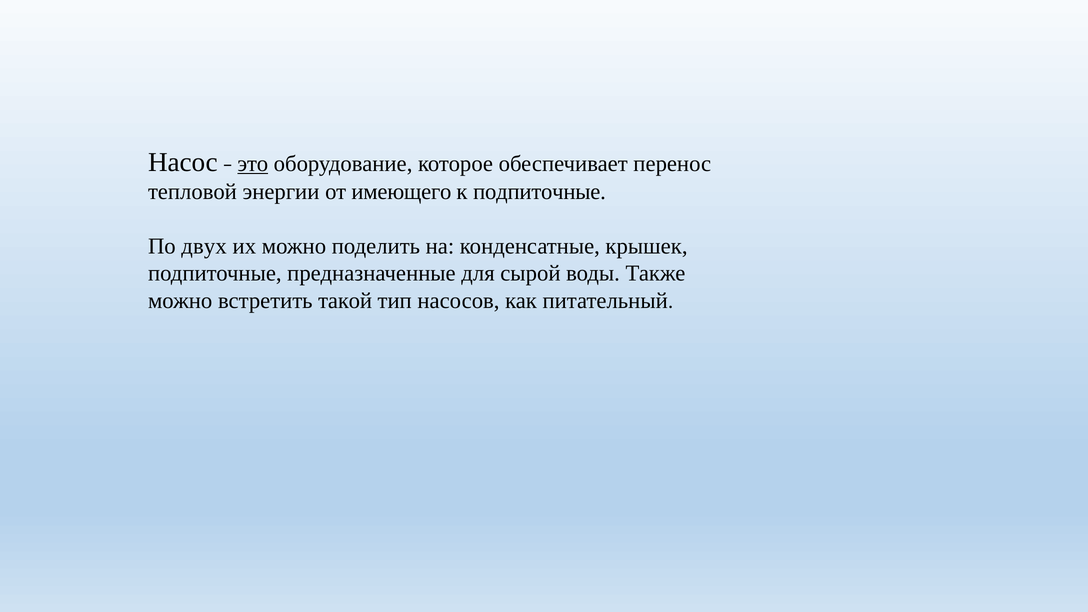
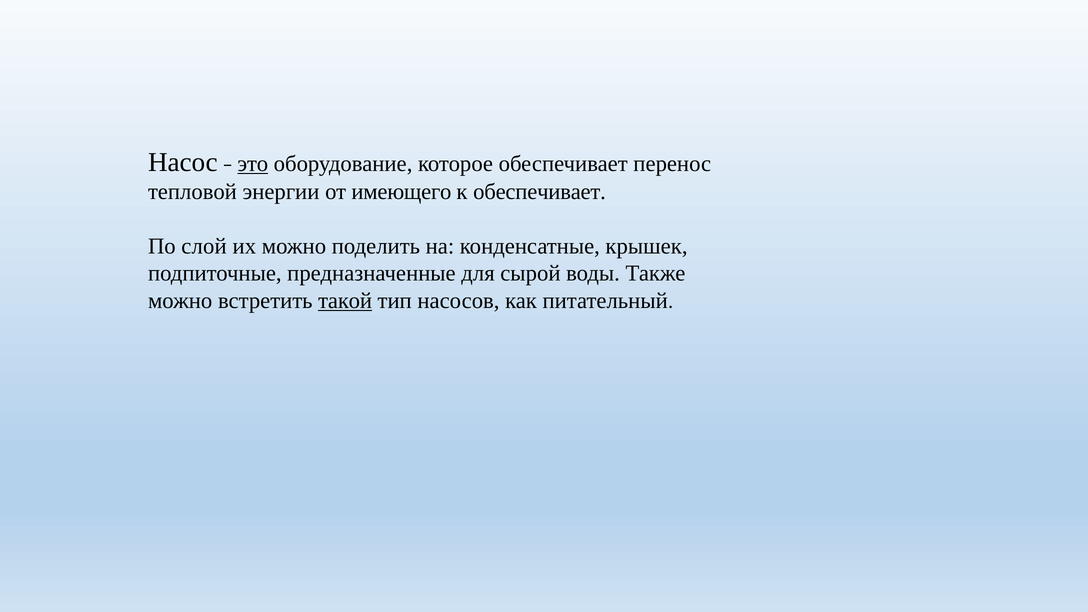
к подпиточные: подпиточные -> обеспечивает (540, 192)
двух: двух -> слой (204, 246)
такой underline: none -> present (345, 301)
